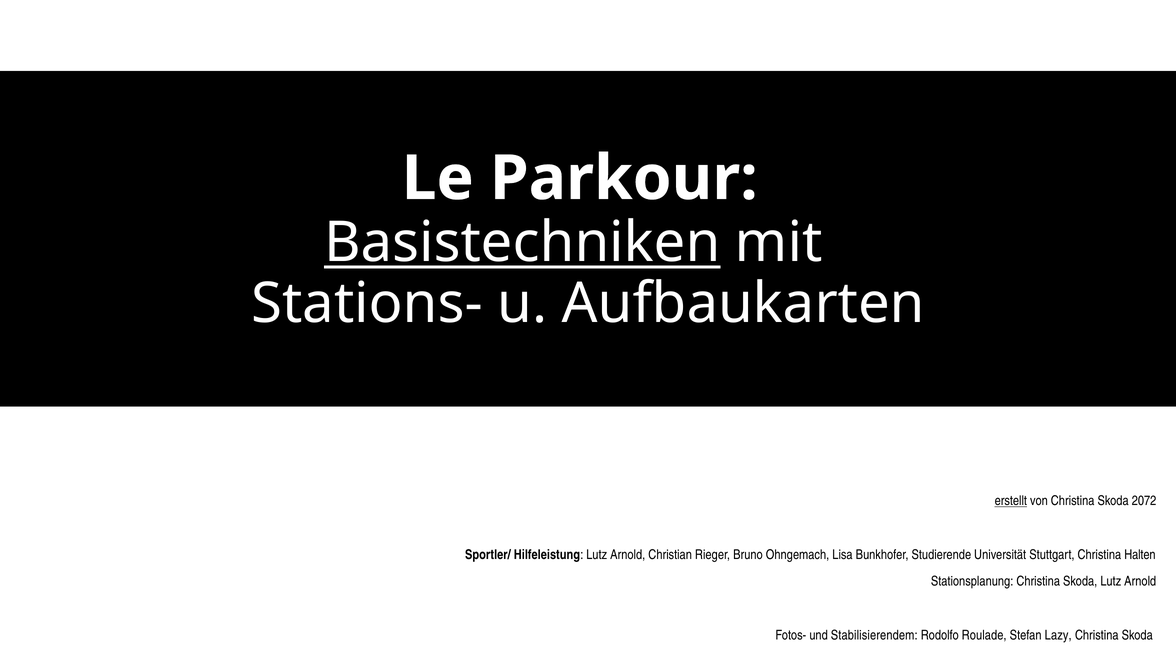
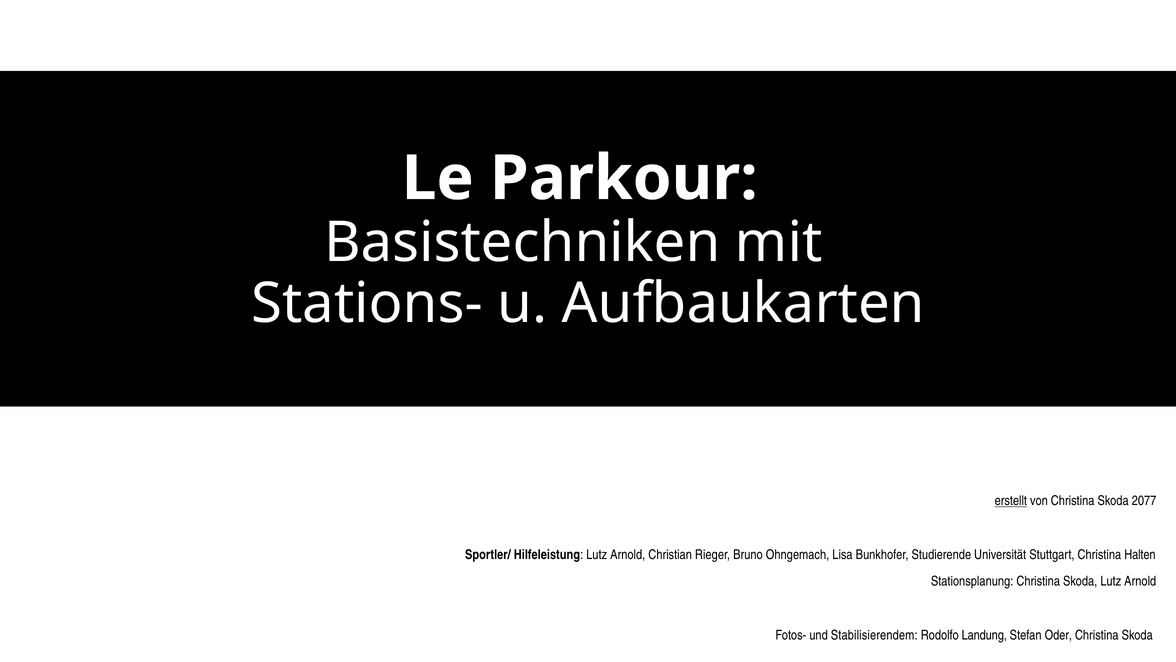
Basistechniken underline: present -> none (522, 243)
2072: 2072 -> 2077 (1144, 501)
Roulade: Roulade -> Landung (984, 635)
Lazy: Lazy -> Oder (1058, 635)
